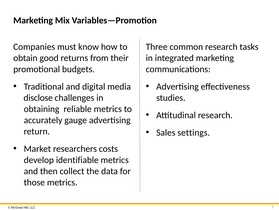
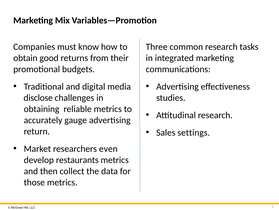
costs: costs -> even (108, 148)
identifiable: identifiable -> restaurants (77, 159)
